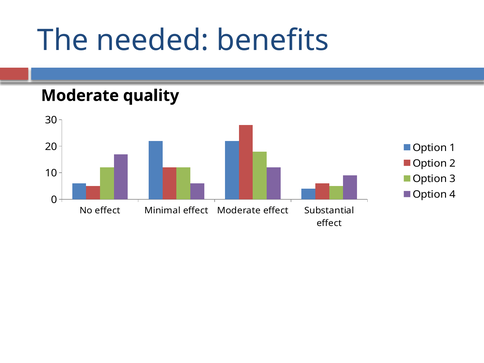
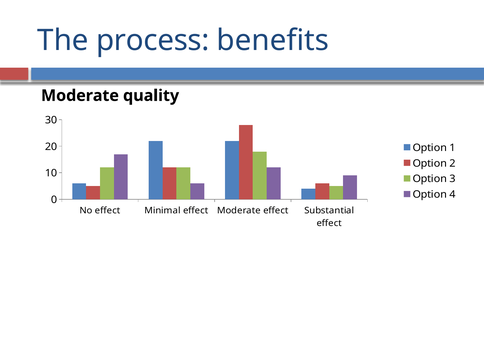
needed: needed -> process (153, 40)
